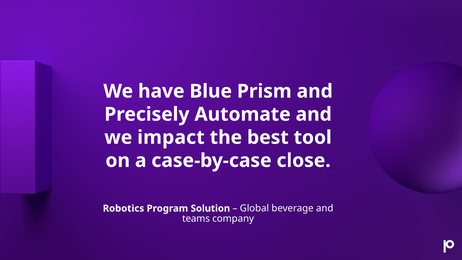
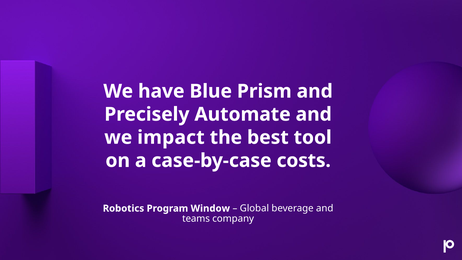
close: close -> costs (304, 160)
Solution: Solution -> Window (210, 208)
